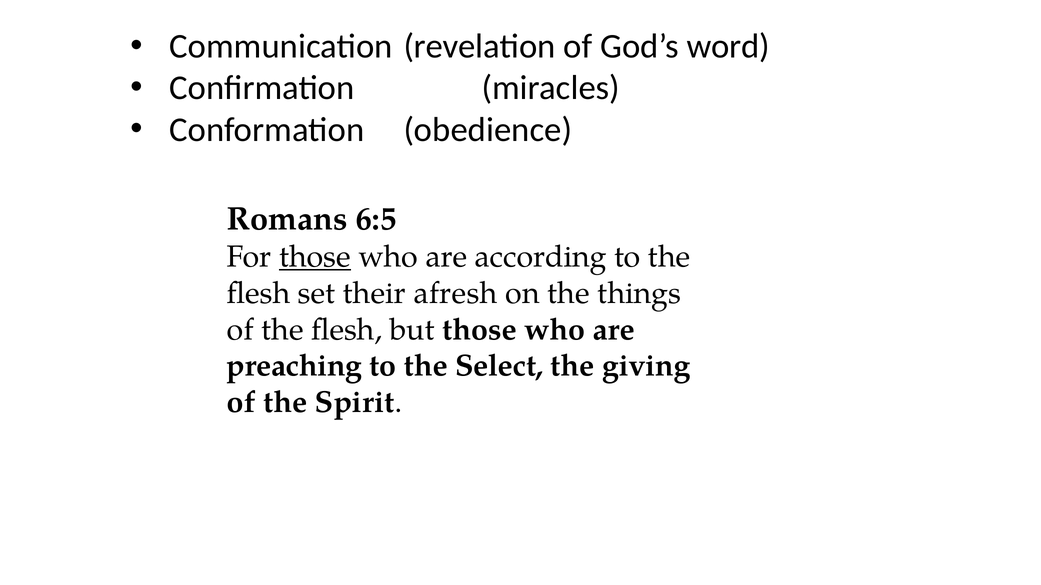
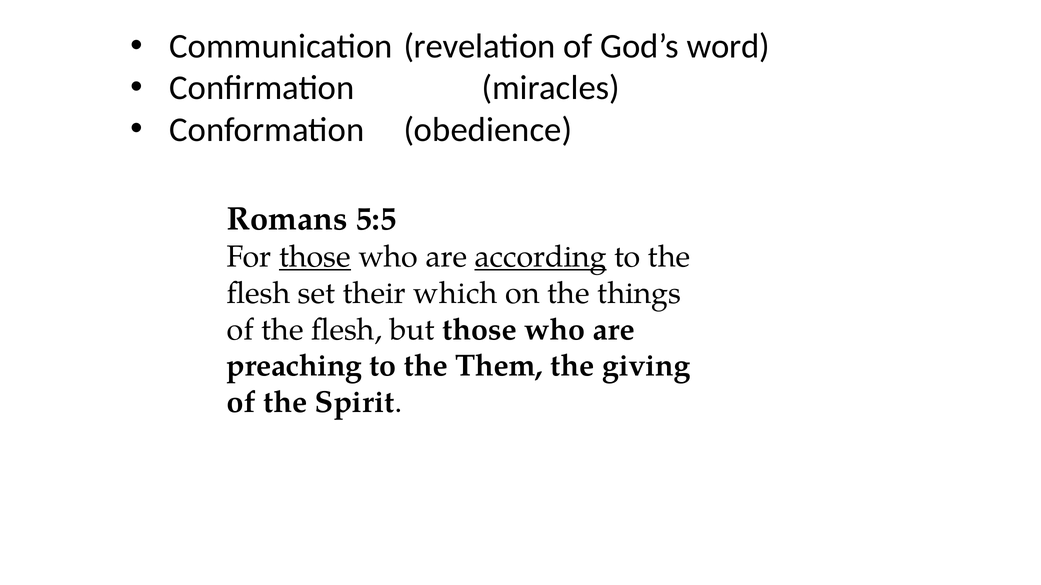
6:5: 6:5 -> 5:5 (376, 219)
according underline: none -> present (541, 257)
afresh: afresh -> which (455, 293)
Select: Select -> Them (499, 366)
